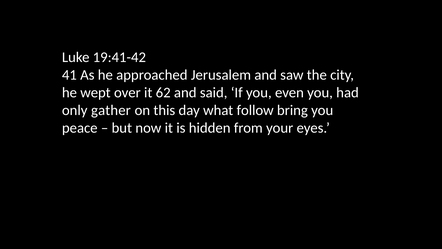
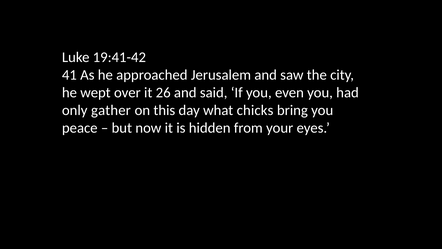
62: 62 -> 26 (163, 93)
follow: follow -> chicks (255, 110)
